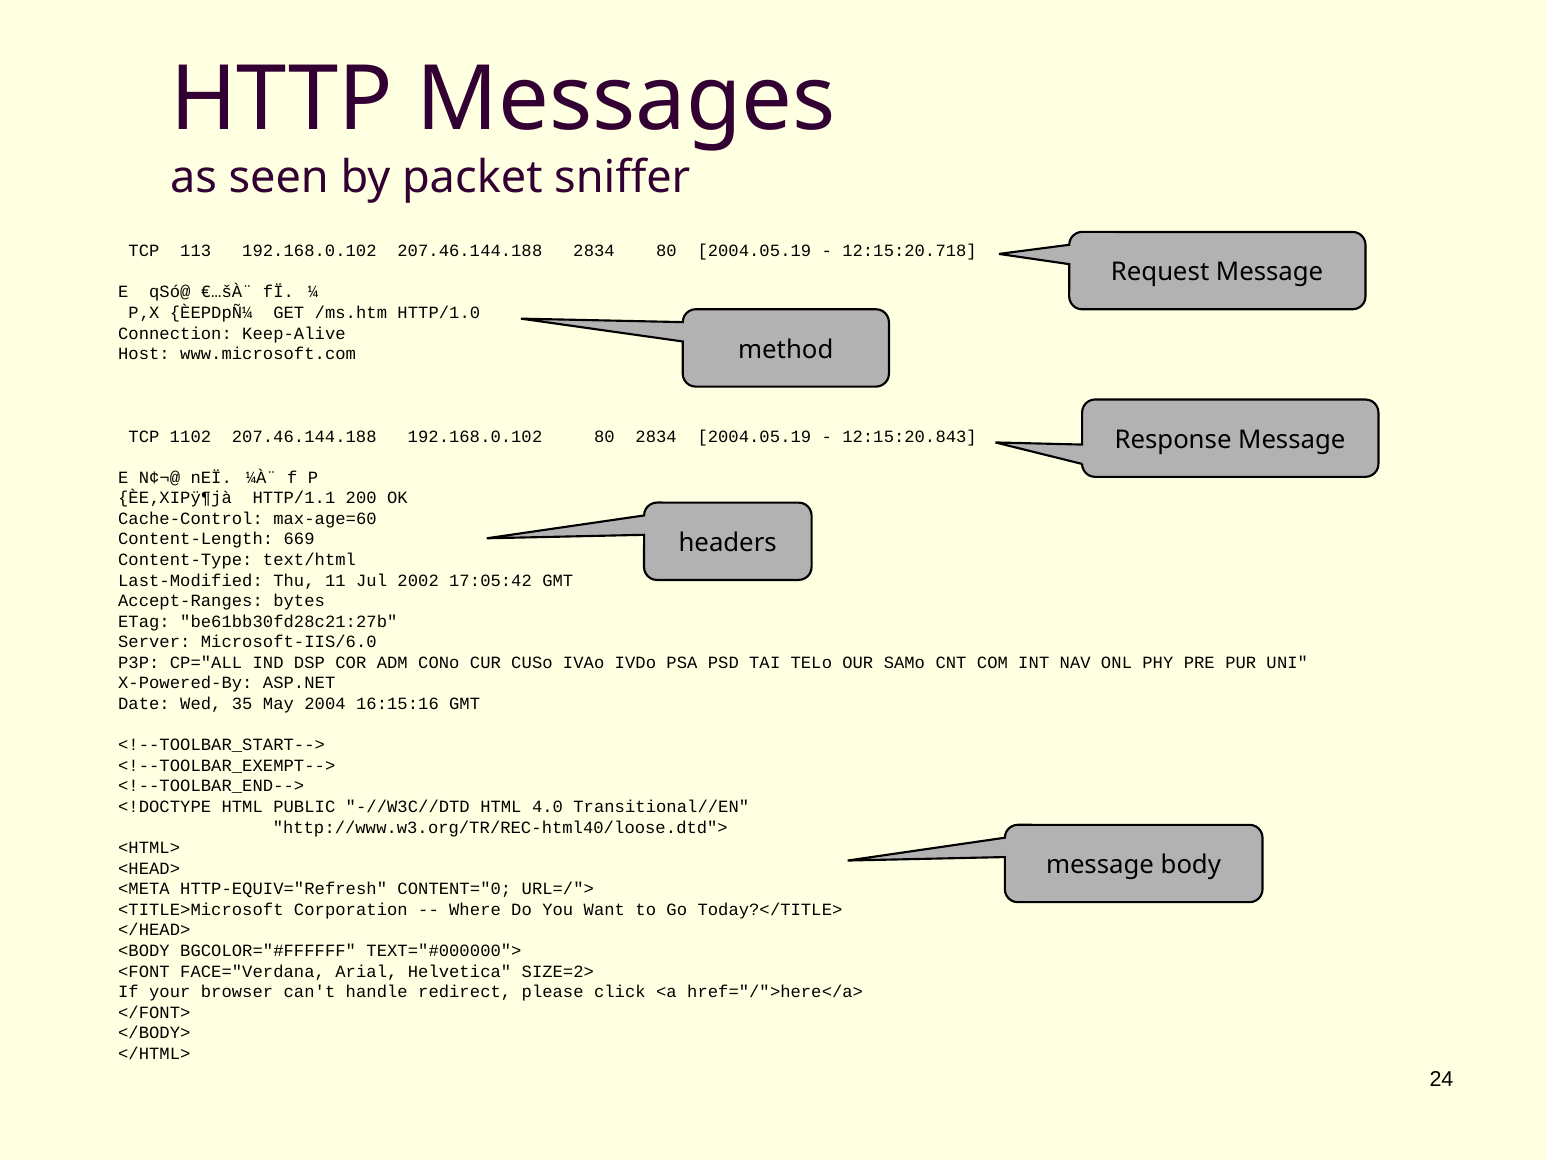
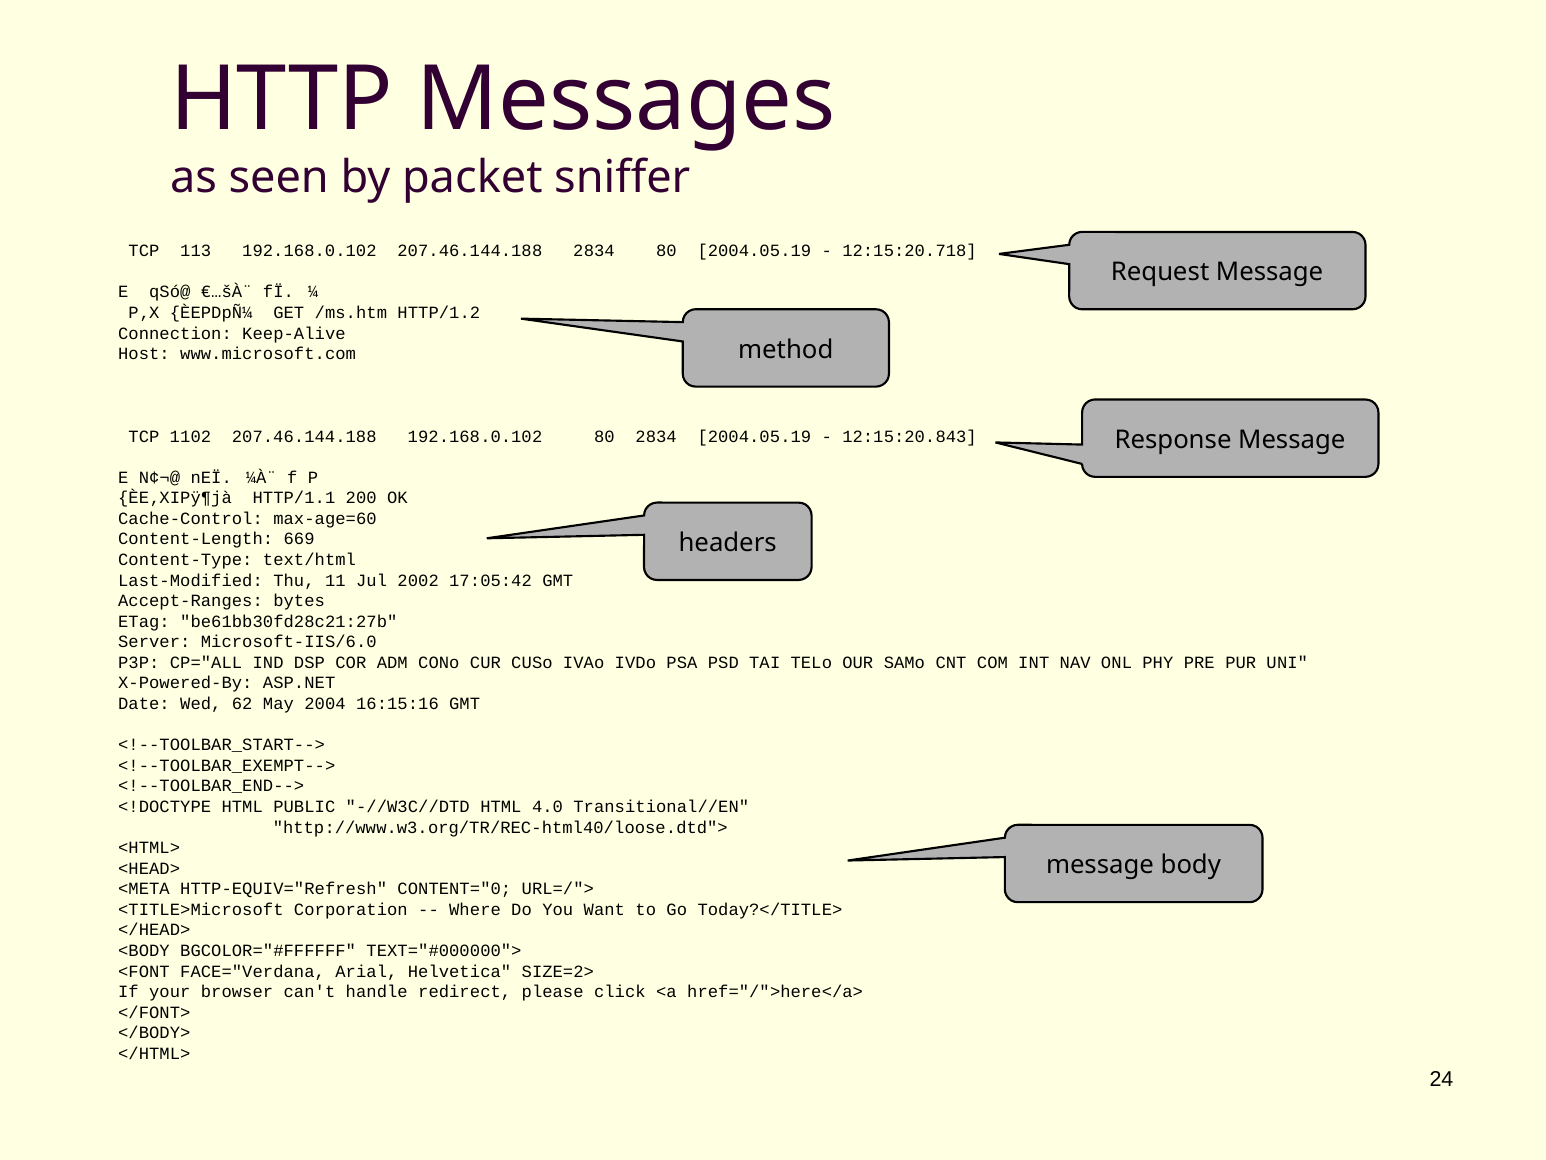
HTTP/1.0: HTTP/1.0 -> HTTP/1.2 (439, 313)
35: 35 -> 62 (242, 704)
